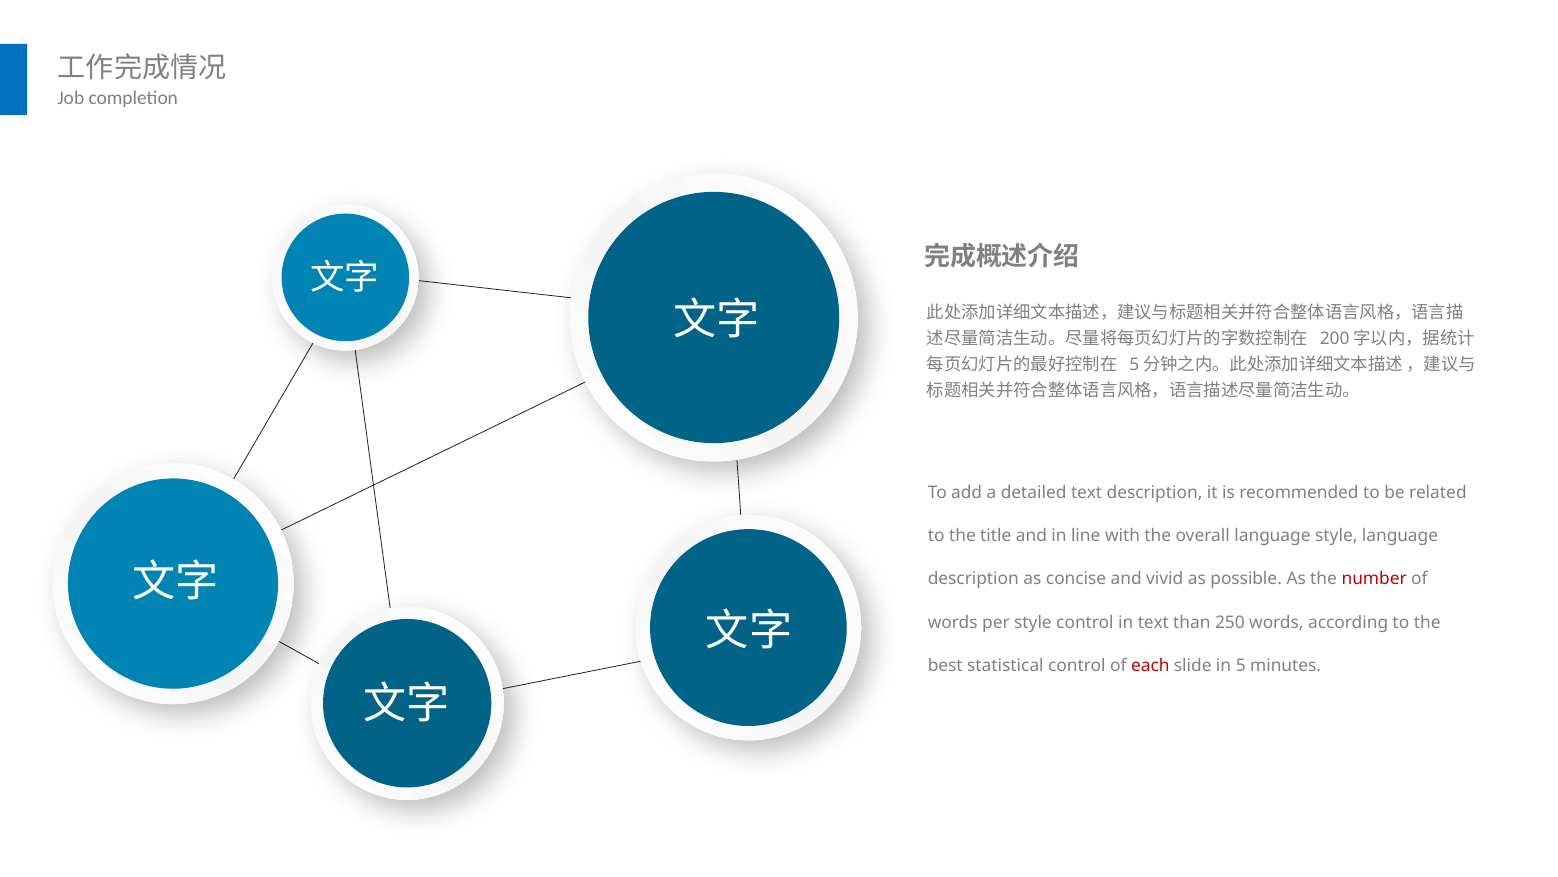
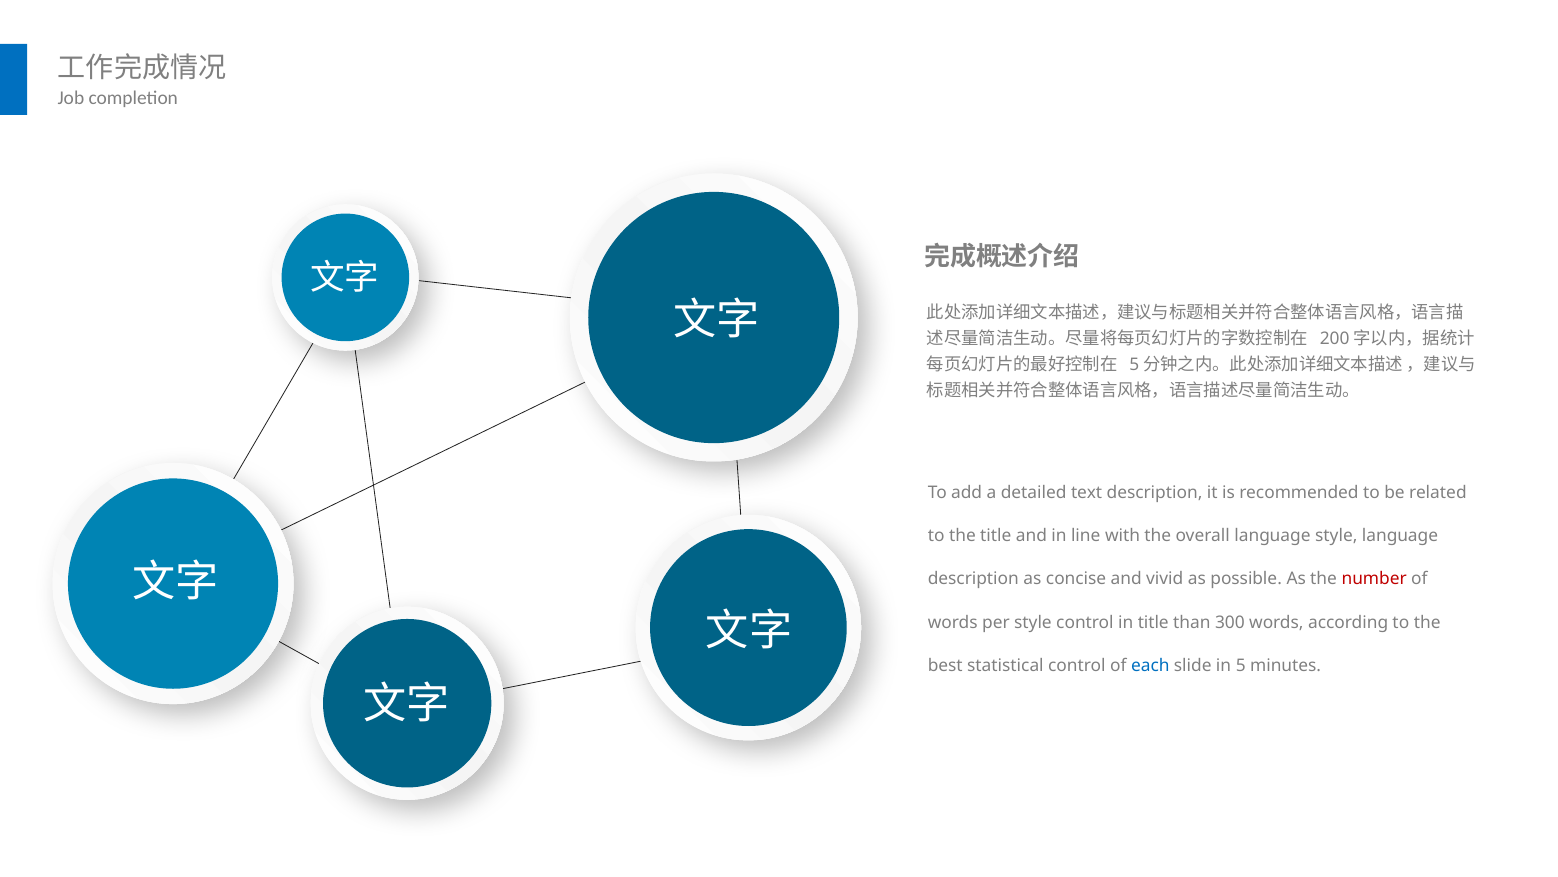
in text: text -> title (1153, 622)
250: 250 -> 300 (1230, 622)
each colour: red -> blue (1150, 665)
